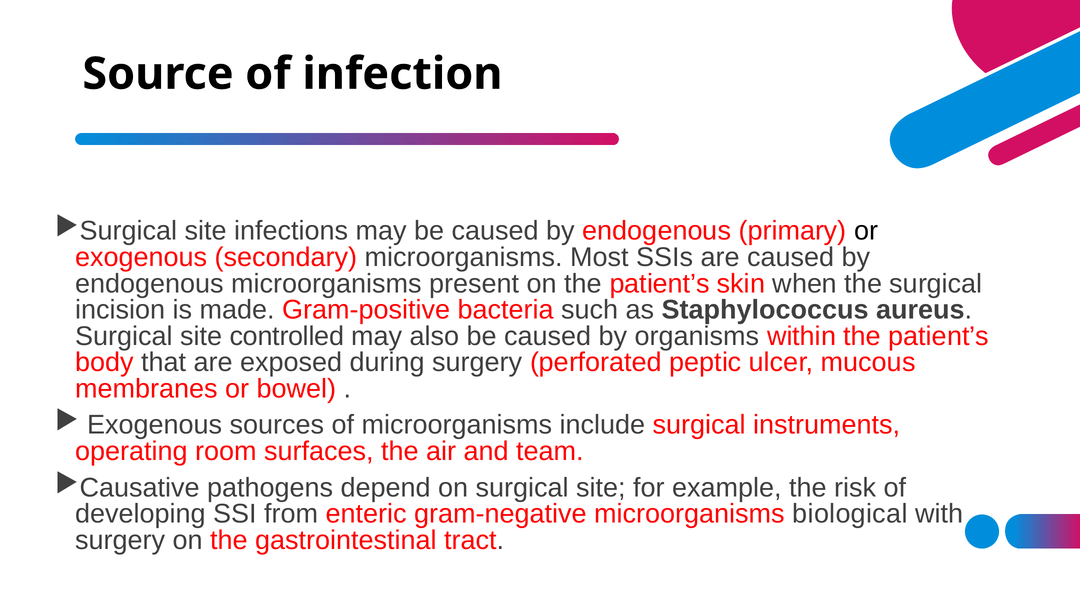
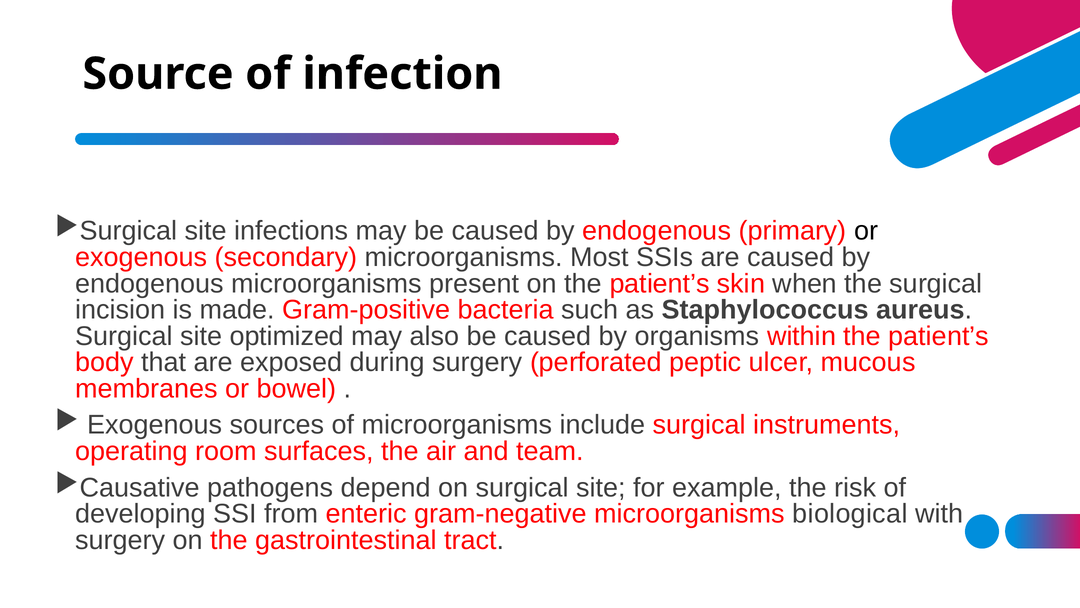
controlled: controlled -> optimized (287, 336)
